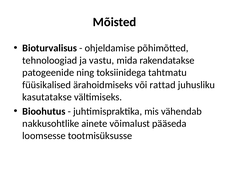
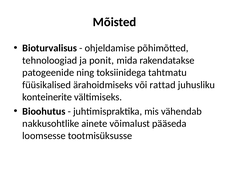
vastu: vastu -> ponit (102, 60)
kasutatakse: kasutatakse -> konteinerite (47, 97)
